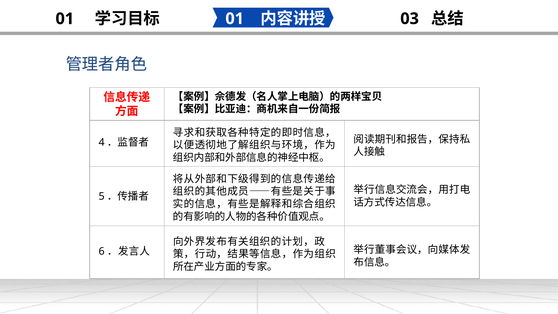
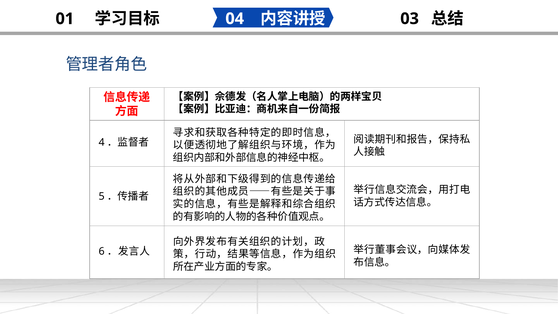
01: 01 -> 04 (235, 19)
